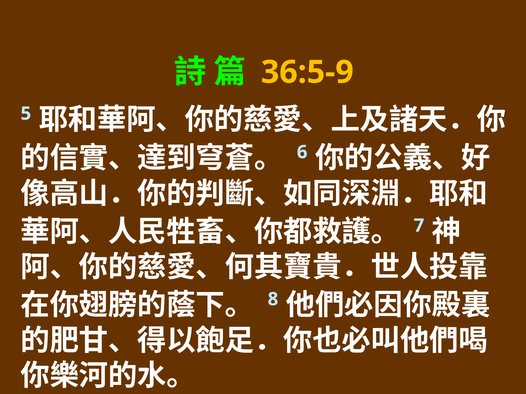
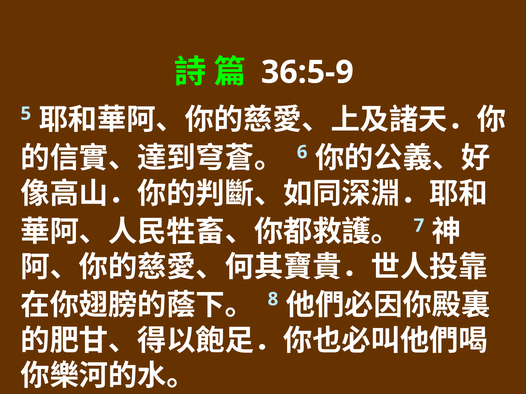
36:5-9 colour: yellow -> white (307, 72)
